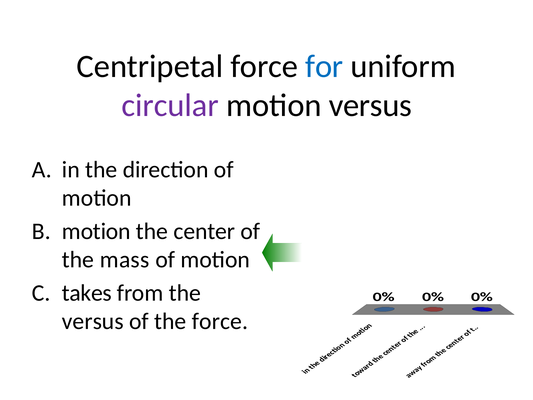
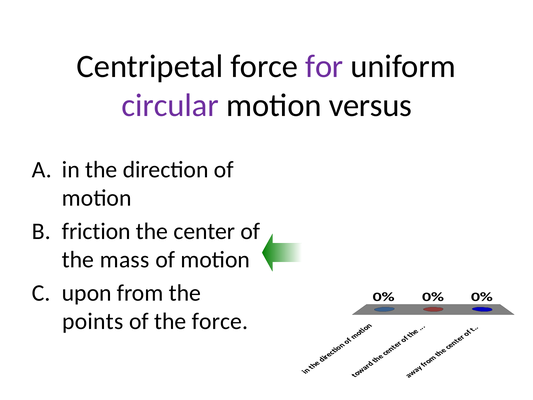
for colour: blue -> purple (324, 66)
motion: motion -> friction (96, 231)
takes: takes -> upon (87, 293)
versus: versus -> points (93, 321)
